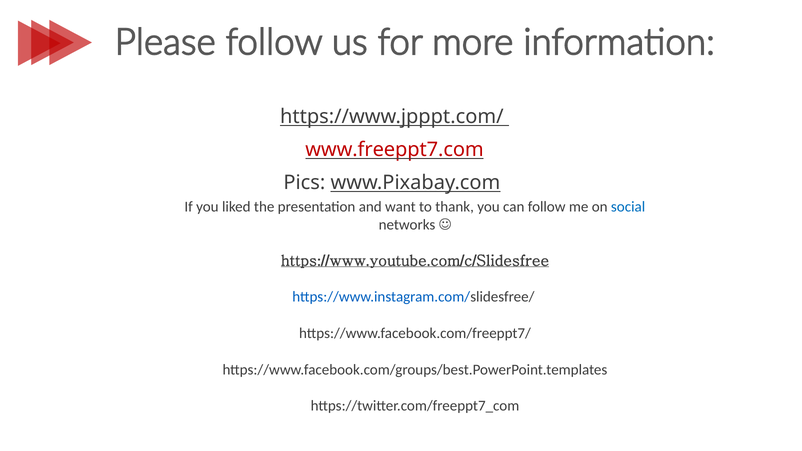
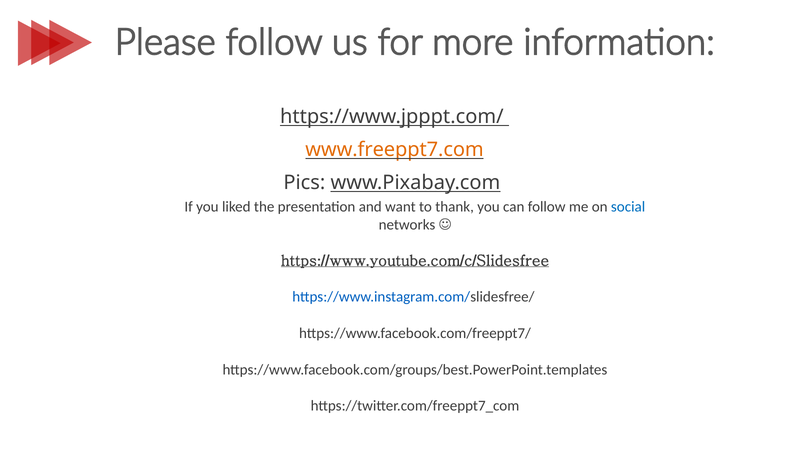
www.freeppt7.com colour: red -> orange (395, 150)
